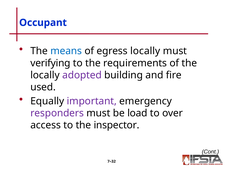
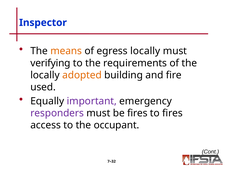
Occupant: Occupant -> Inspector (43, 23)
means colour: blue -> orange (66, 51)
adopted colour: purple -> orange (82, 75)
be load: load -> fires (137, 113)
to over: over -> fires (172, 113)
inspector: inspector -> occupant (117, 125)
